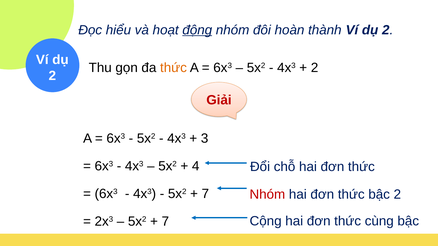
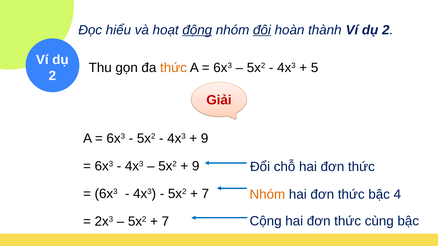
đôi underline: none -> present (262, 30)
2: 2 -> 5 (315, 68)
3: 3 -> 9 (205, 139)
4: 4 -> 9 (196, 166)
Nhóm colour: red -> orange (267, 195)
bậc 2: 2 -> 4 (397, 195)
